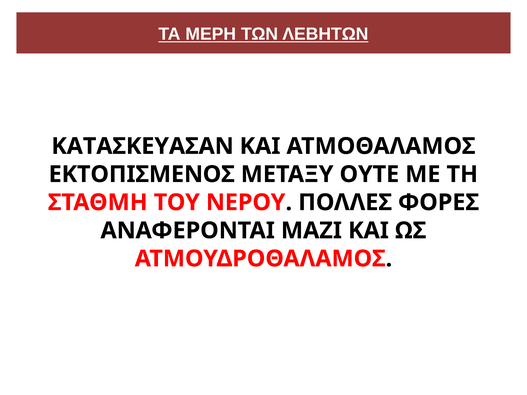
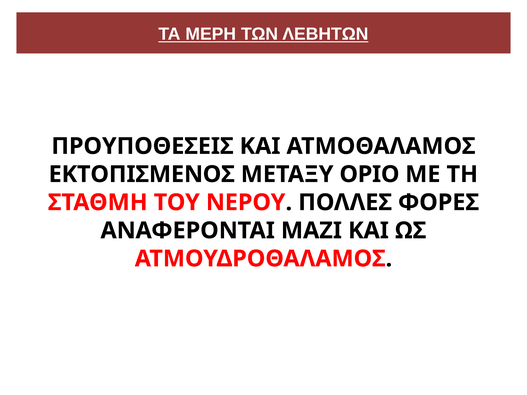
ΚΑΤΑΣΚΕΥΑΣΑΝ: ΚΑΤΑΣΚΕΥΑΣΑΝ -> ΠΡΟΥΠΟΘΕΣΕΙΣ (142, 146)
ΟΥΤΕ: ΟΥΤΕ -> ΟΡΙΟ (369, 174)
